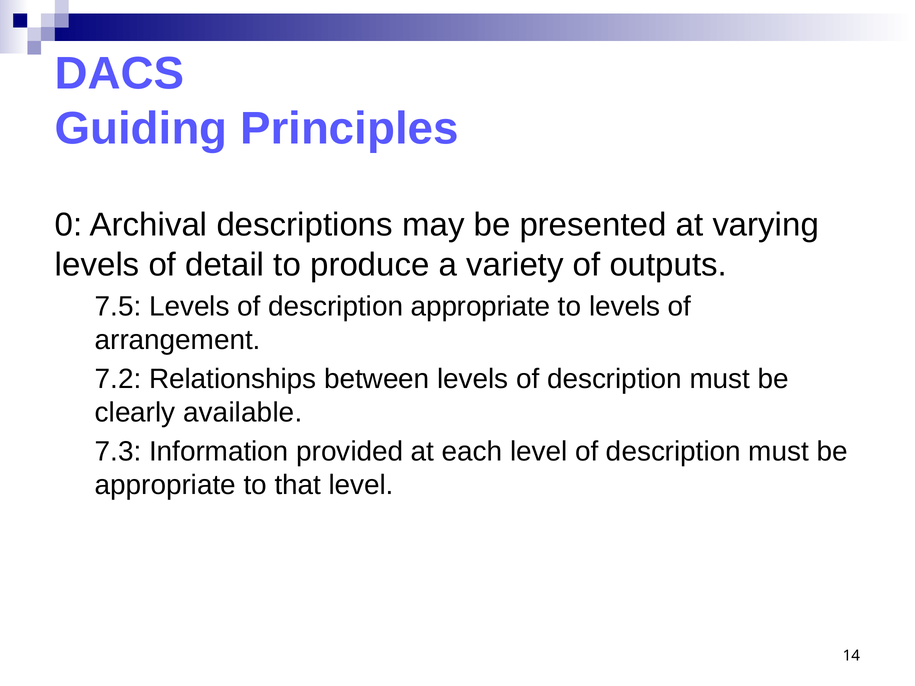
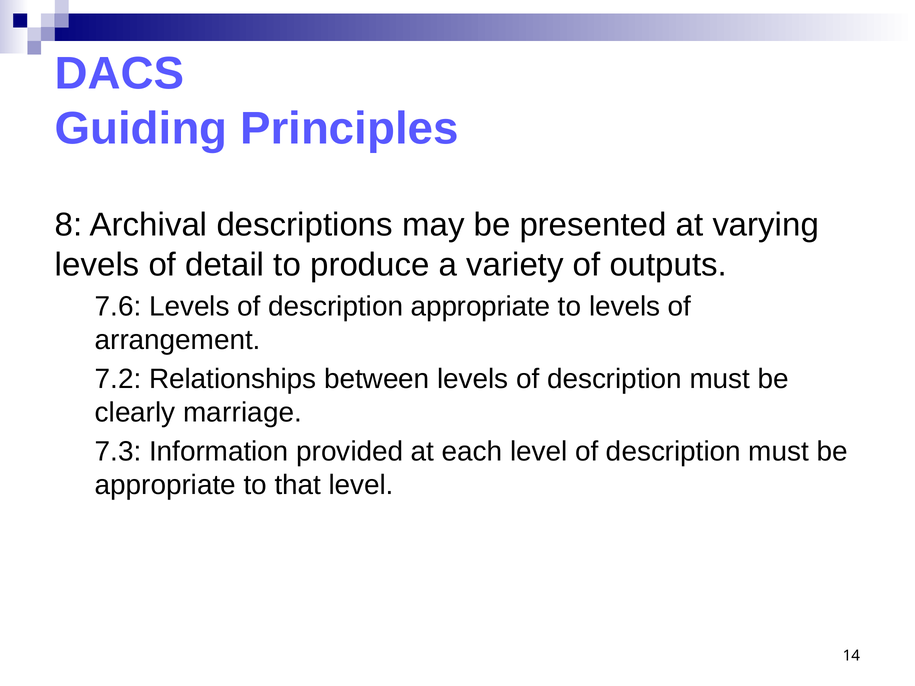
0: 0 -> 8 (69, 225)
7.5: 7.5 -> 7.6 (118, 307)
available: available -> marriage (243, 413)
